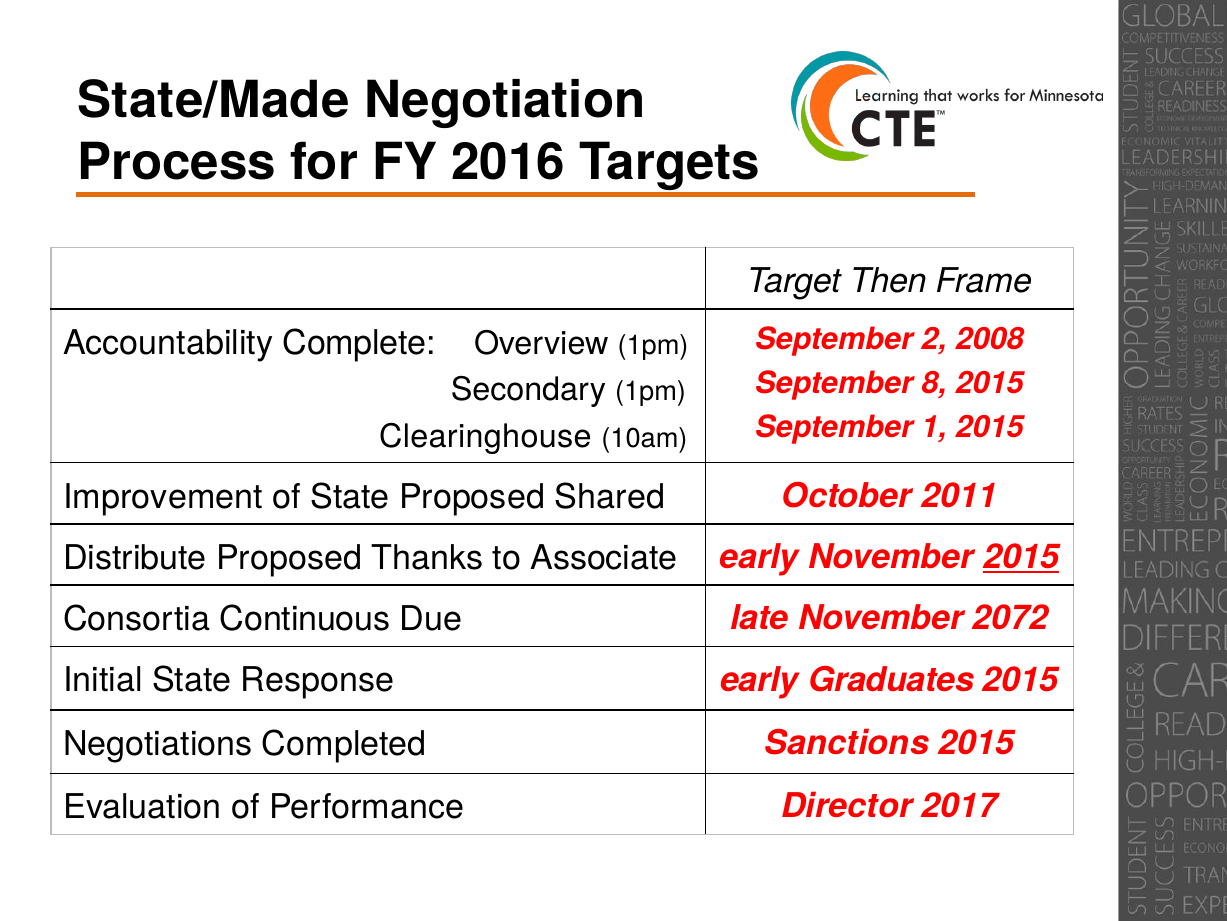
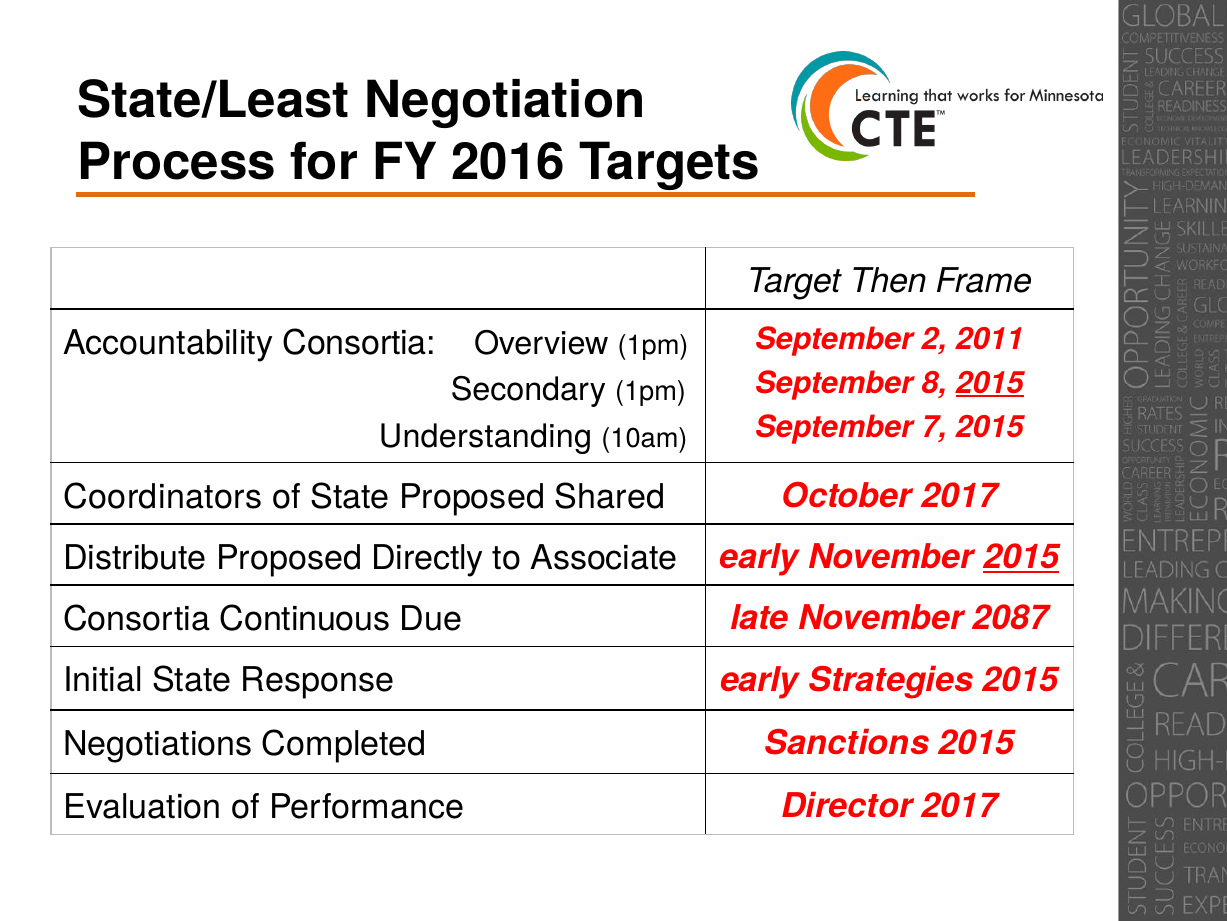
State/Made: State/Made -> State/Least (214, 101)
2008: 2008 -> 2011 (990, 339)
Accountability Complete: Complete -> Consortia (359, 343)
2015 underline: none -> present (990, 383)
1: 1 -> 7 (934, 427)
Clearinghouse: Clearinghouse -> Understanding (485, 436)
Improvement: Improvement -> Coordinators (163, 496)
October 2011: 2011 -> 2017 (959, 496)
Thanks: Thanks -> Directly (428, 558)
2072: 2072 -> 2087 (1011, 618)
Graduates: Graduates -> Strategies (891, 679)
